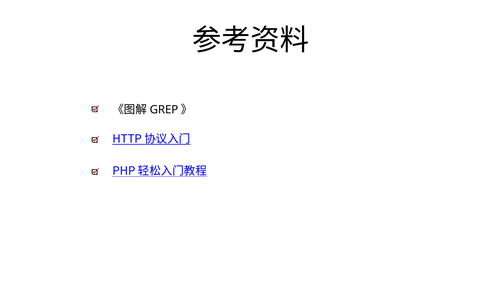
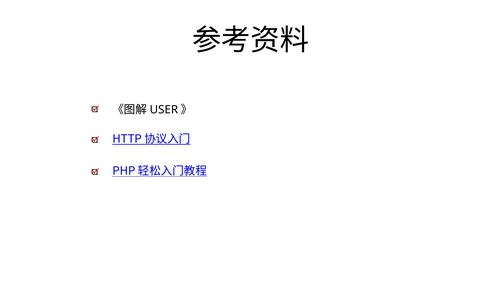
GREP: GREP -> USER (164, 110)
